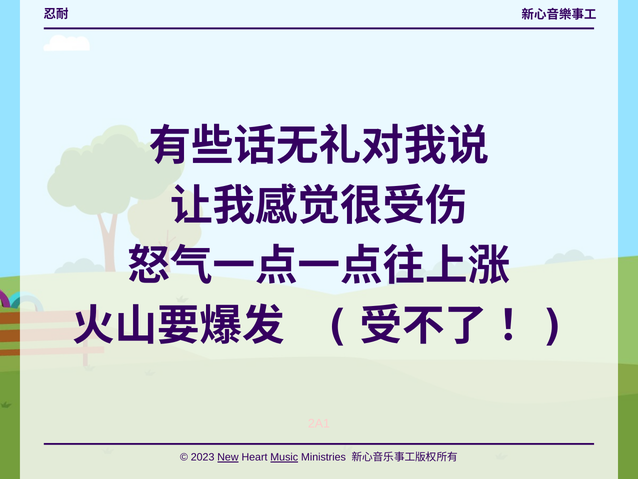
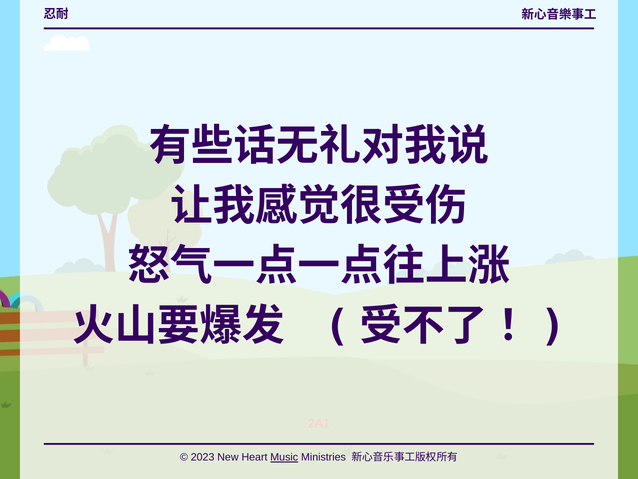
New underline: present -> none (228, 457)
